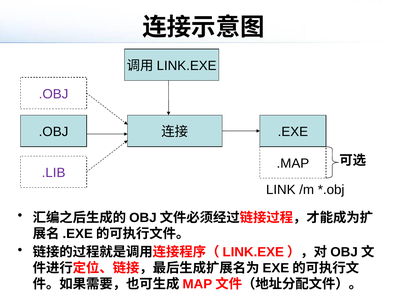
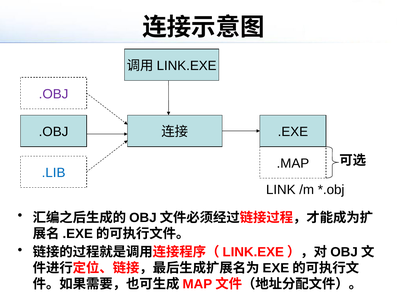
.LIB colour: purple -> blue (54, 173)
